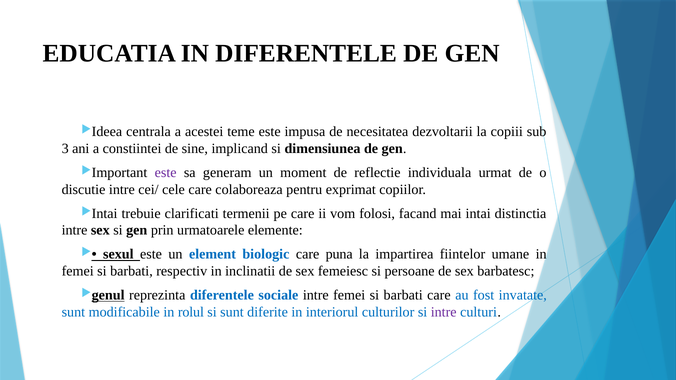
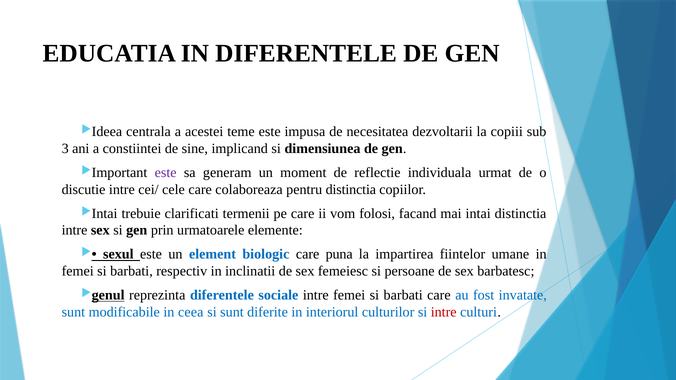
pentru exprimat: exprimat -> distinctia (351, 190)
rolul: rolul -> ceea (191, 312)
intre colour: purple -> red (444, 312)
